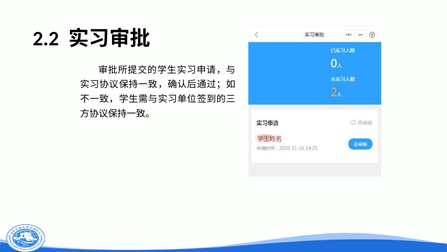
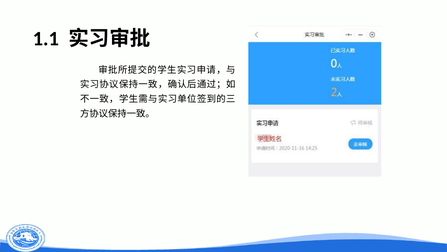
2.2: 2.2 -> 1.1 (46, 39)
